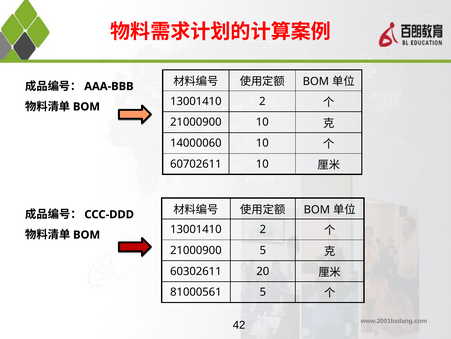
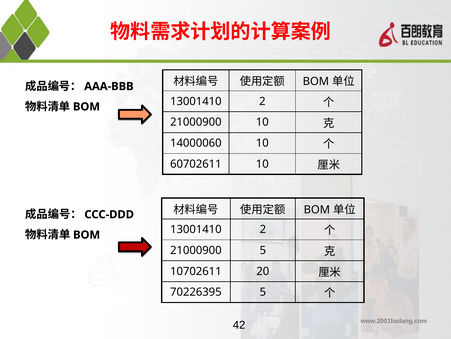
60302611: 60302611 -> 10702611 (196, 271)
81000561: 81000561 -> 70226395 (196, 292)
